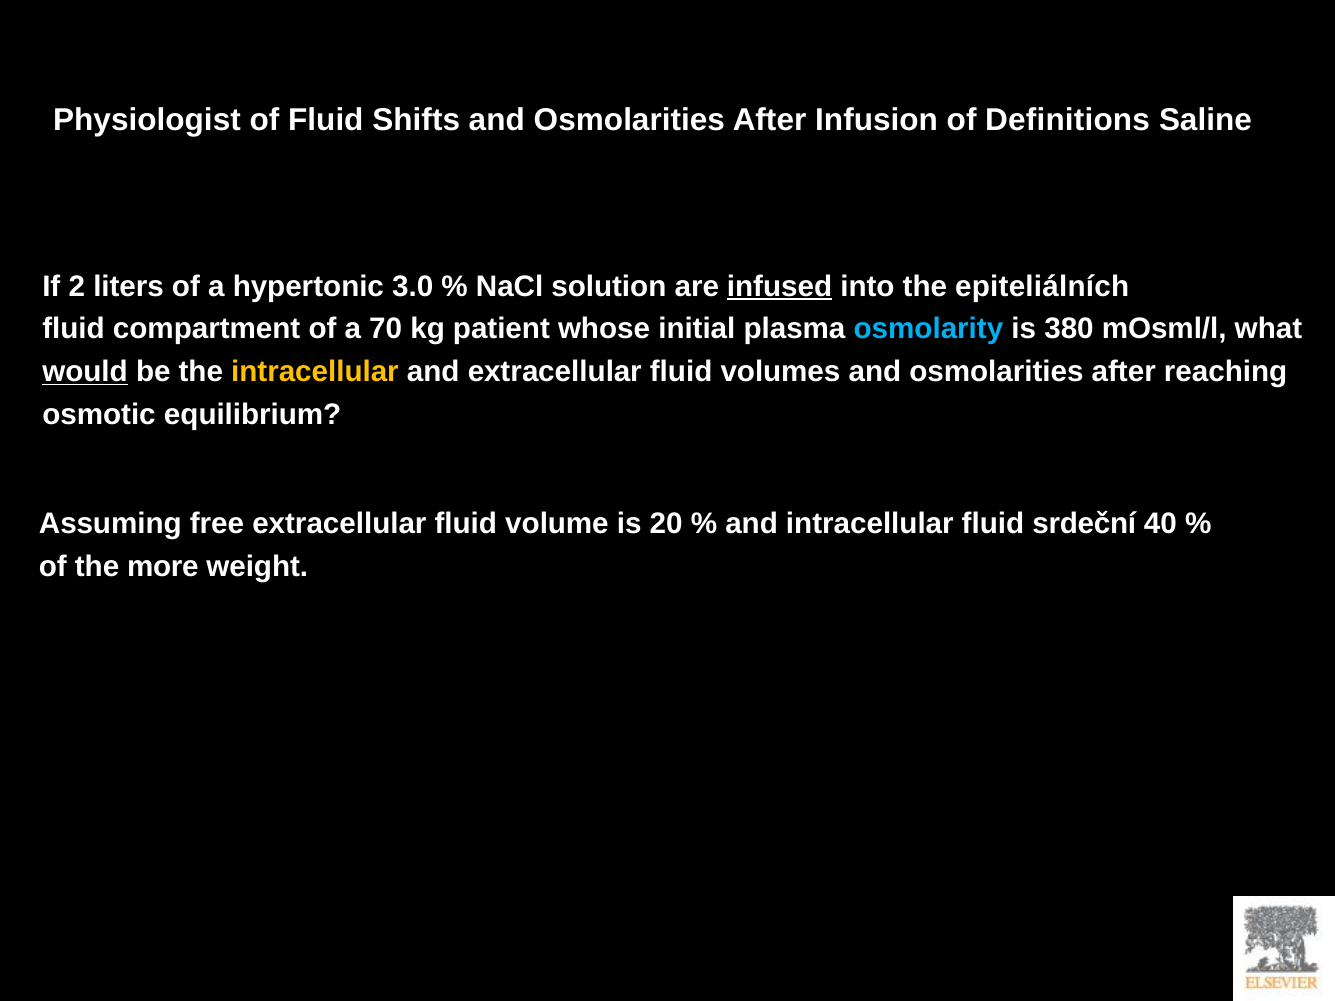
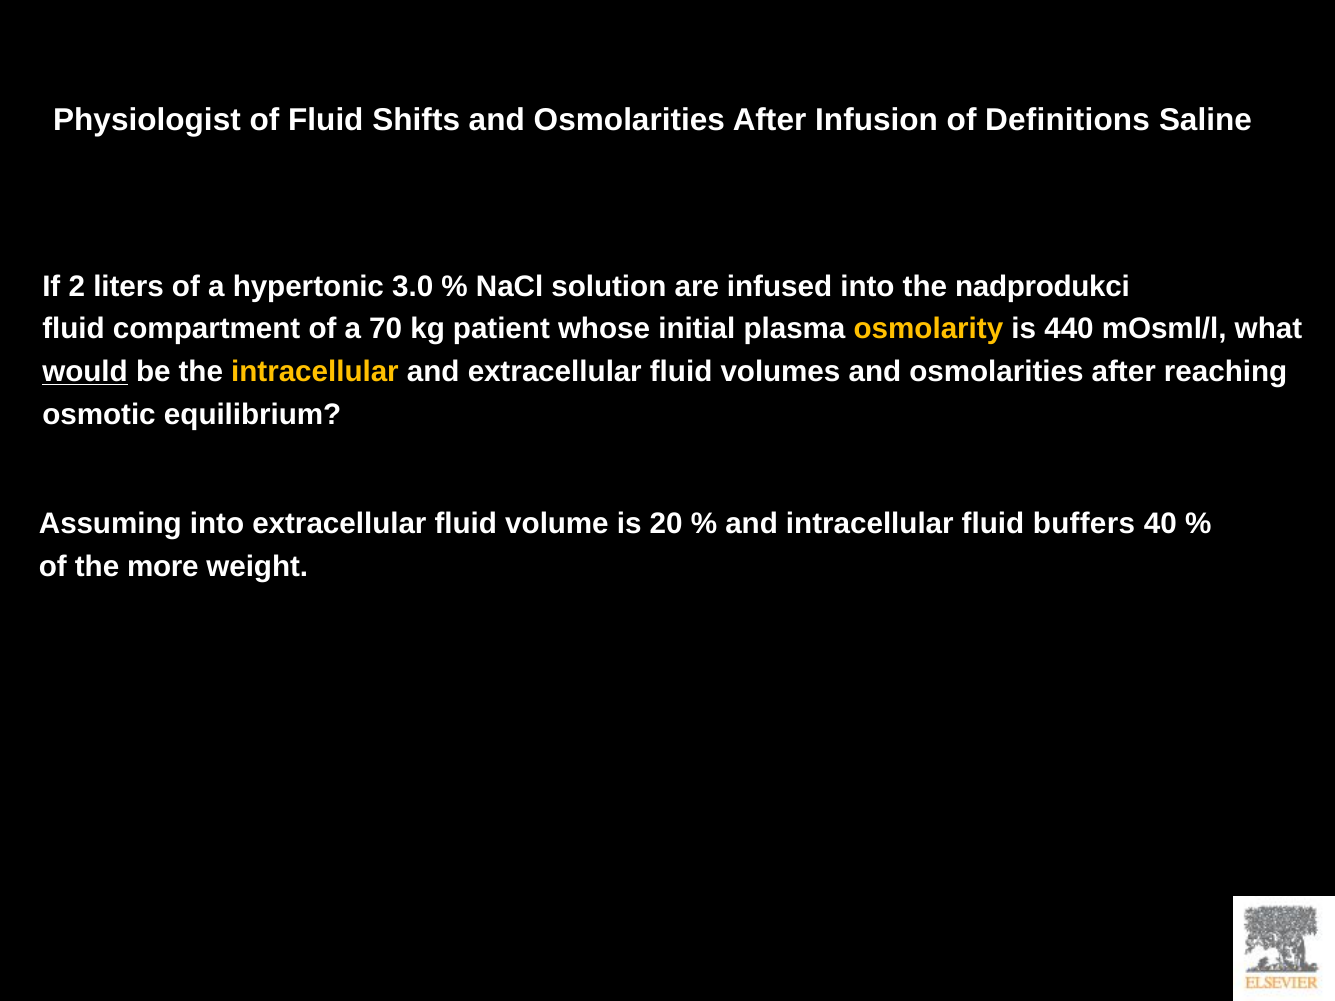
infused underline: present -> none (780, 287)
epiteliálních: epiteliálních -> nadprodukci (1042, 287)
osmolarity colour: light blue -> yellow (928, 329)
380: 380 -> 440 (1069, 329)
Assuming free: free -> into (217, 524)
srdeční: srdeční -> buffers (1084, 524)
